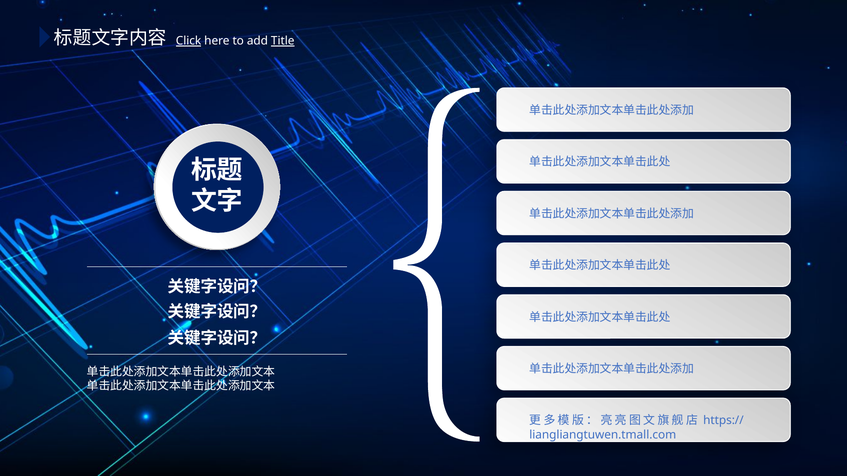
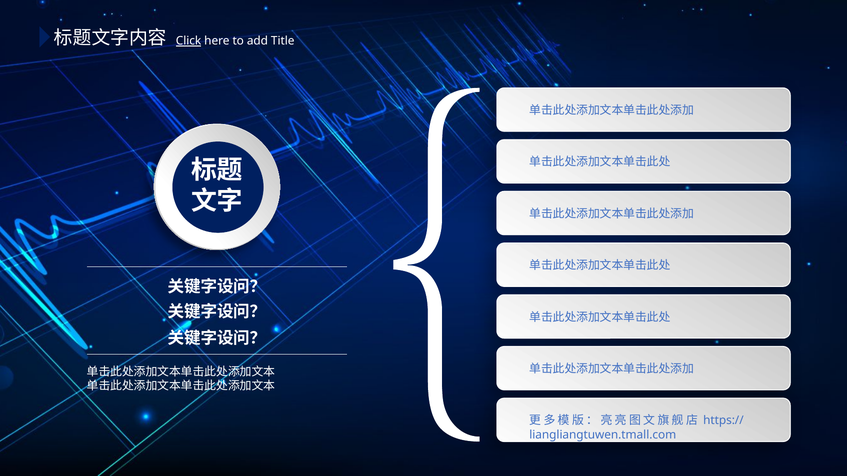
Title underline: present -> none (283, 41)
